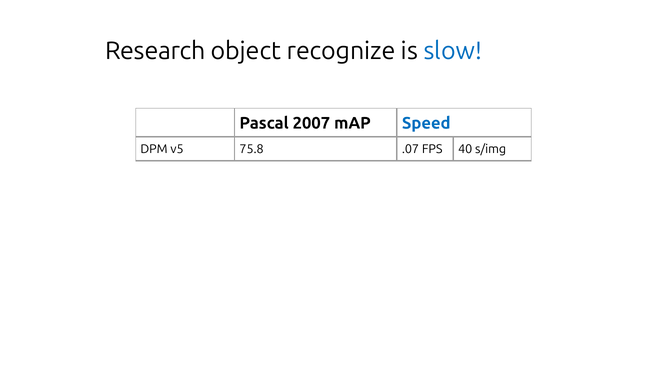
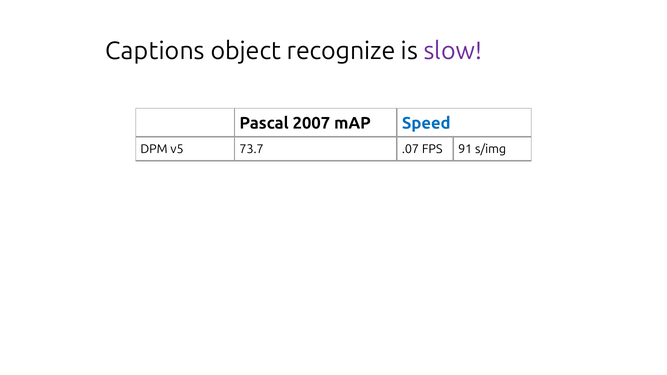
Research: Research -> Captions (155, 51)
slow colour: blue -> purple (453, 51)
75.8: 75.8 -> 73.7 (252, 149)
40: 40 -> 91 (465, 149)
